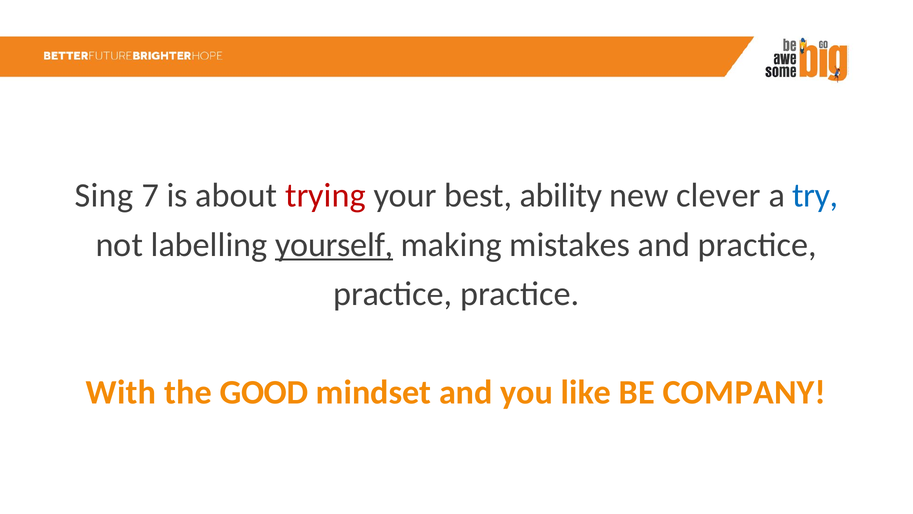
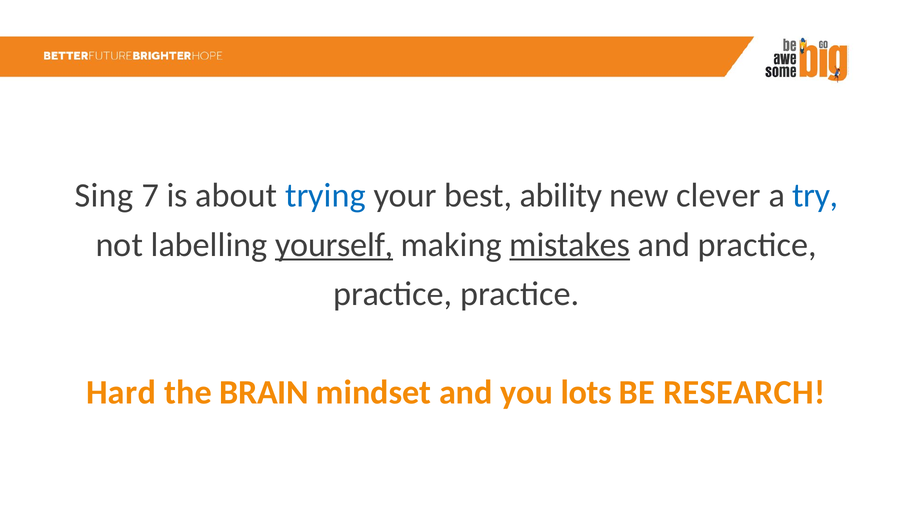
trying colour: red -> blue (326, 195)
mistakes underline: none -> present (570, 244)
With: With -> Hard (121, 392)
GOOD: GOOD -> BRAIN (264, 392)
like: like -> lots (586, 392)
COMPANY: COMPANY -> RESEARCH (744, 392)
